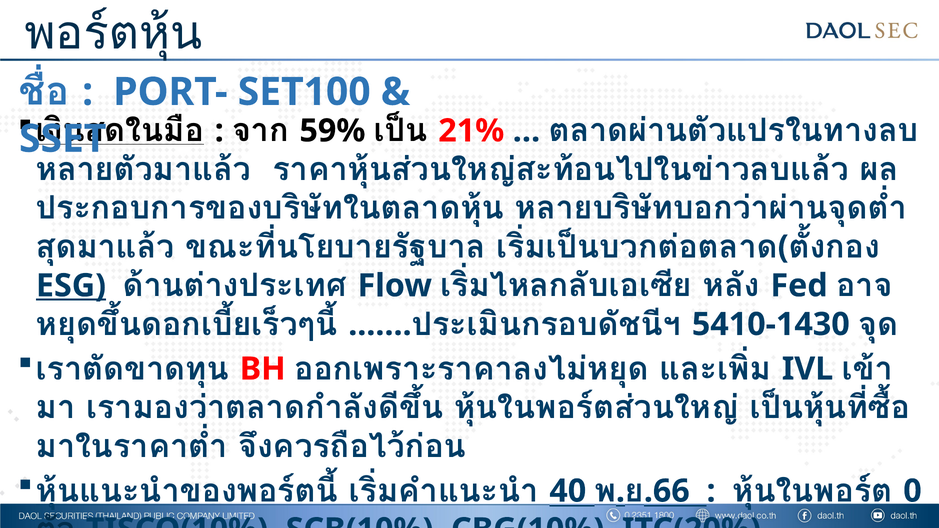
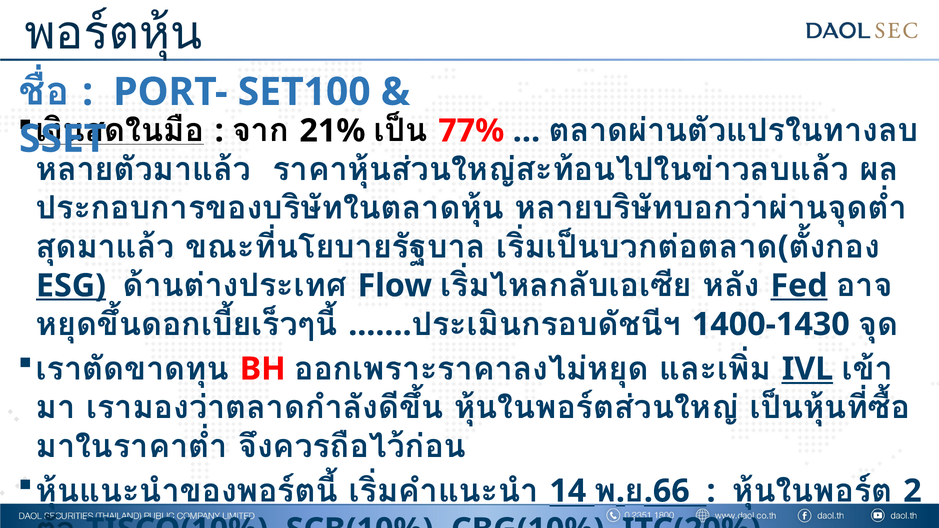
59%: 59% -> 21% (332, 131)
21%: 21% -> 77% (471, 131)
Fed underline: none -> present (799, 286)
5410-1430: 5410-1430 -> 1400-1430 (771, 324)
IVL underline: none -> present (807, 369)
40: 40 -> 14 (568, 491)
0: 0 -> 2 (912, 491)
